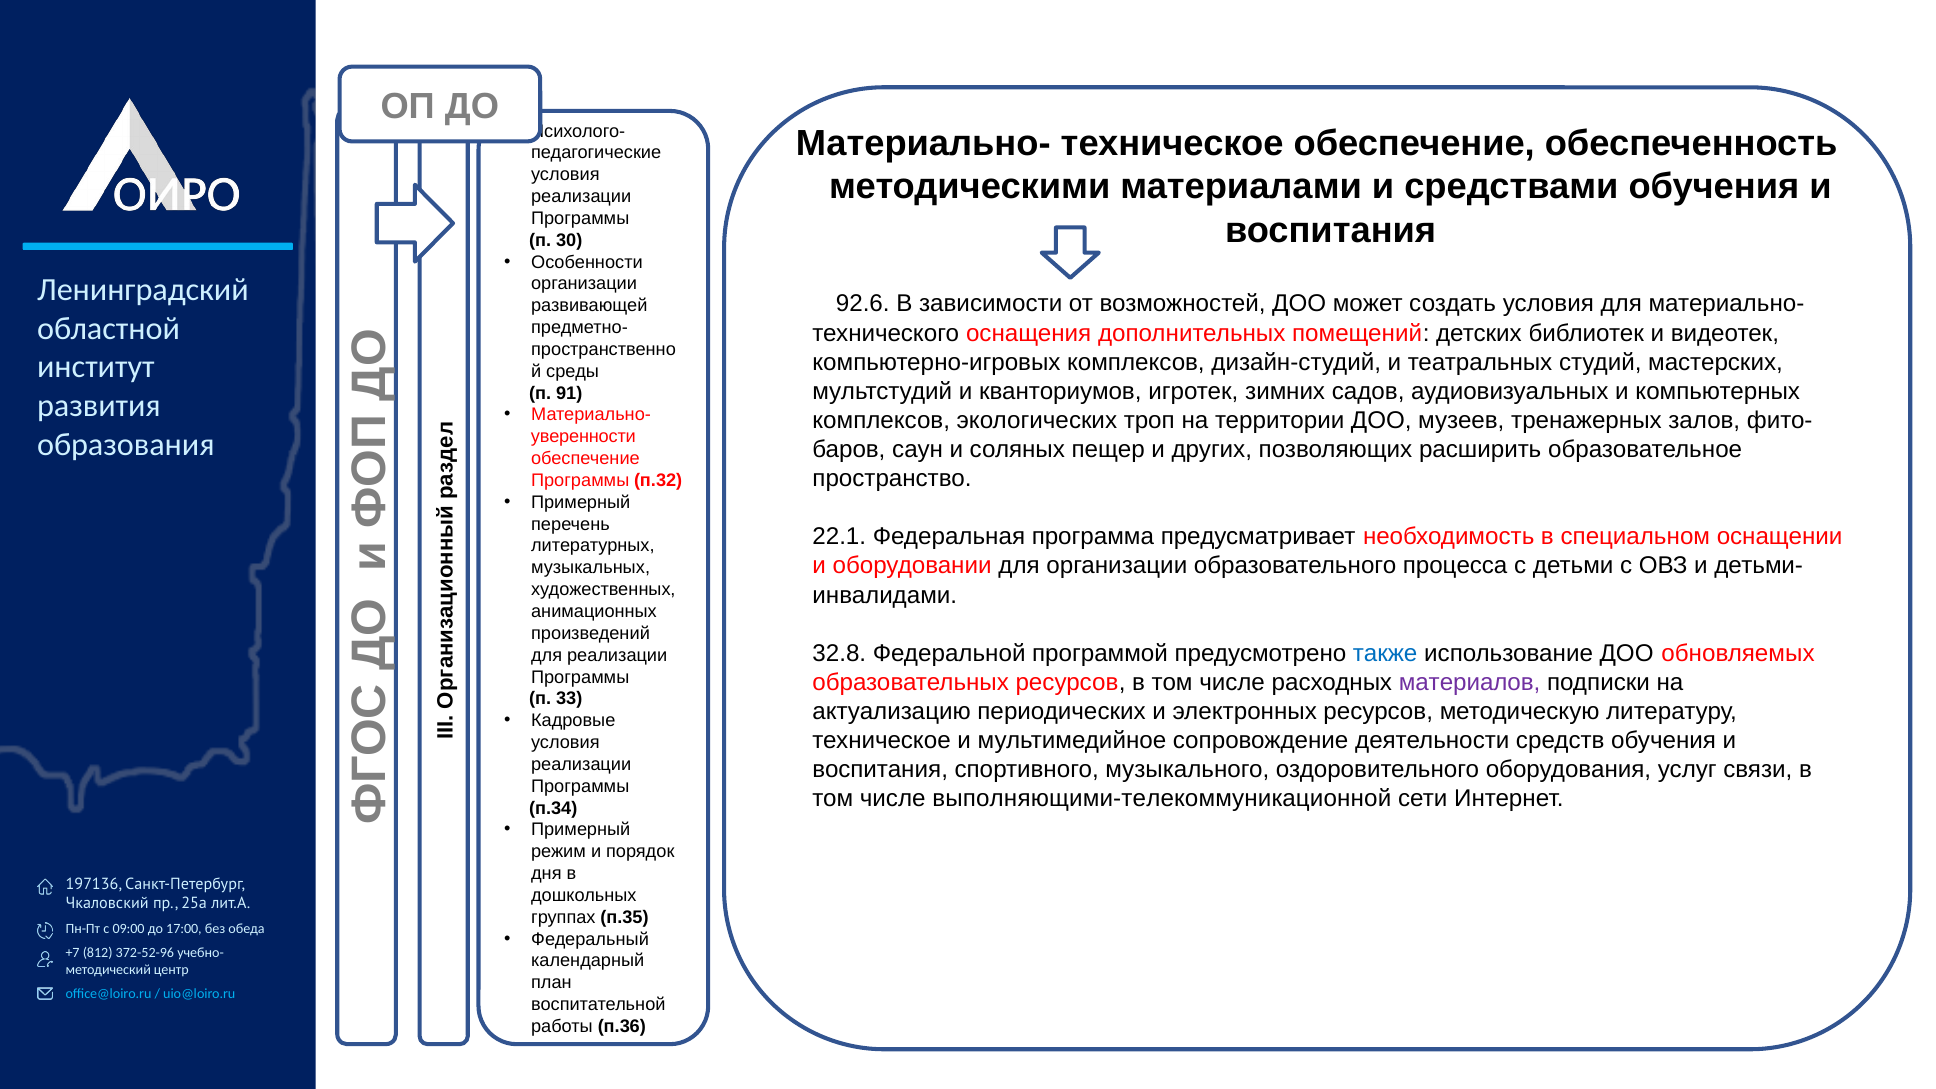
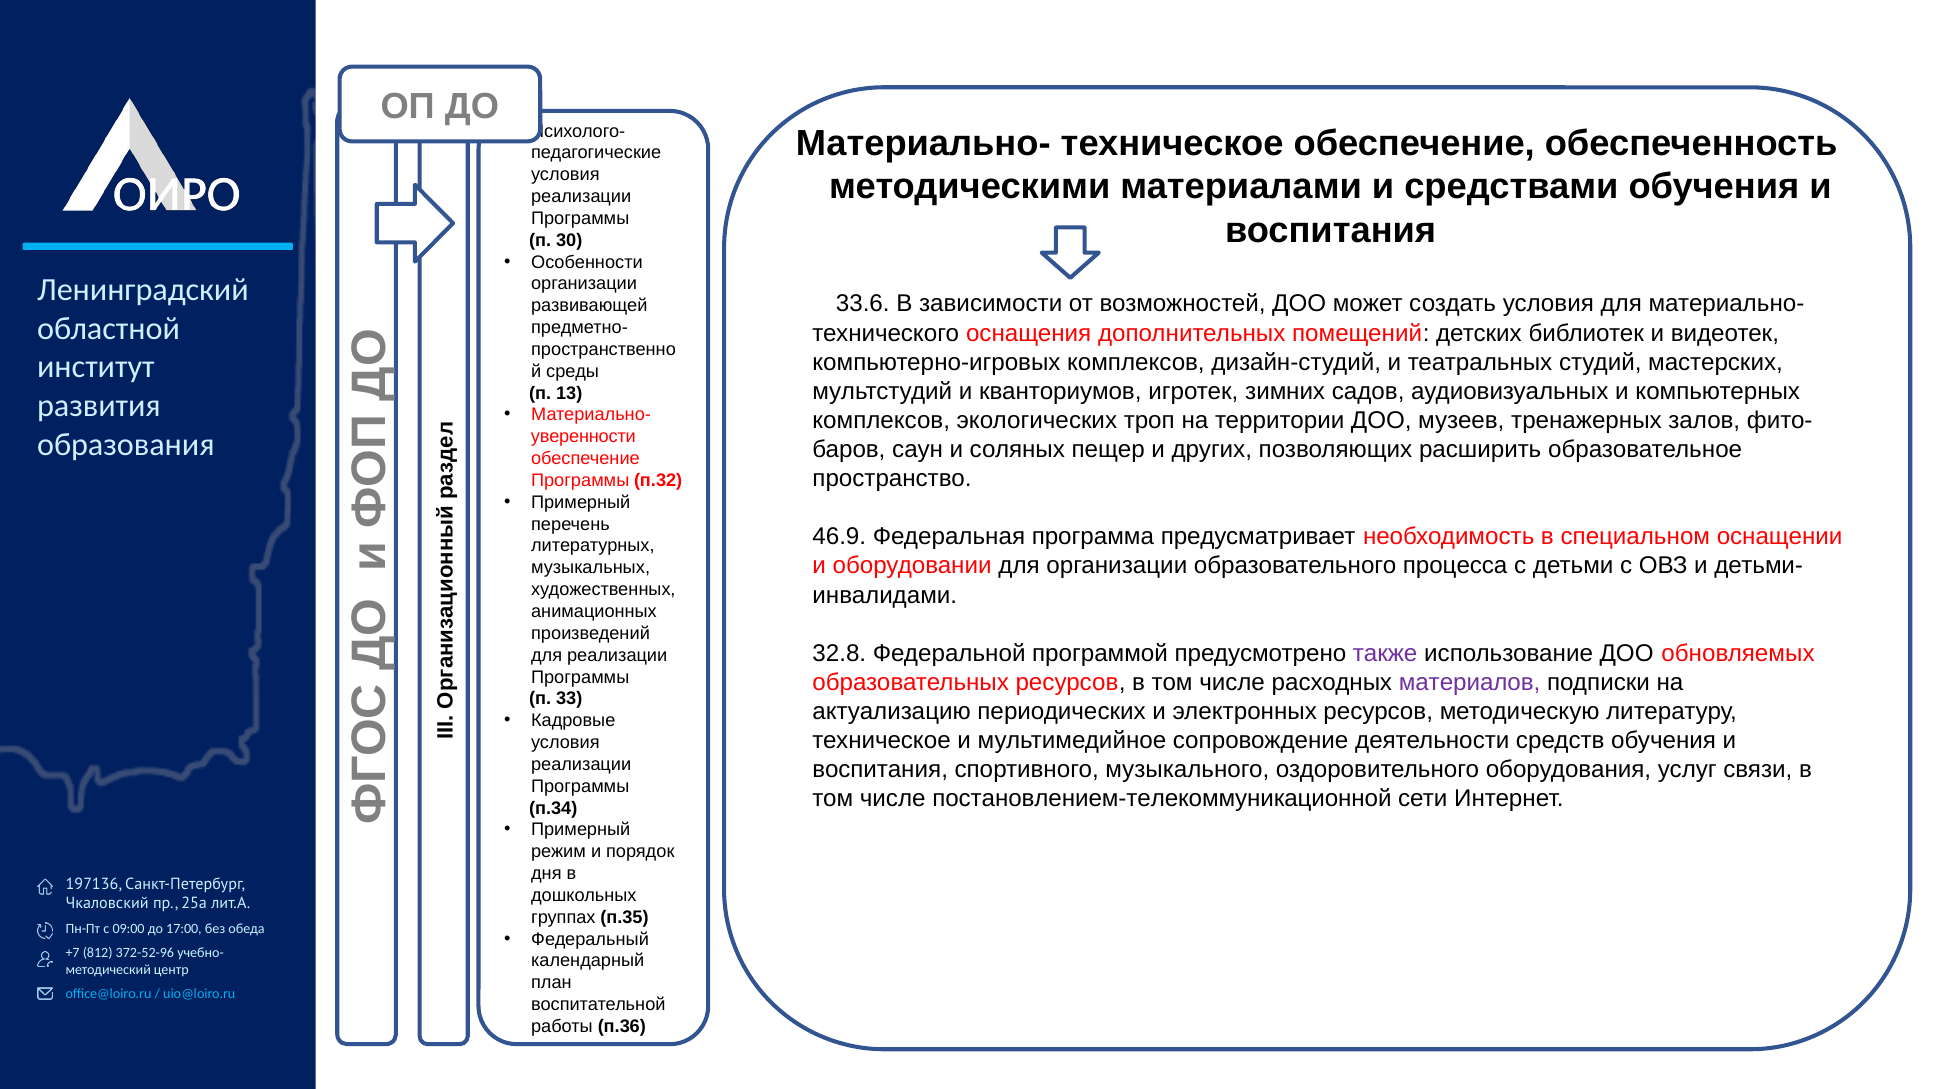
92.6: 92.6 -> 33.6 (863, 304)
91: 91 -> 13 (569, 393)
22.1: 22.1 -> 46.9 (839, 537)
также colour: blue -> purple (1385, 653)
выполняющими-телекоммуникационной: выполняющими-телекоммуникационной -> постановлением-телекоммуникационной (1162, 798)
